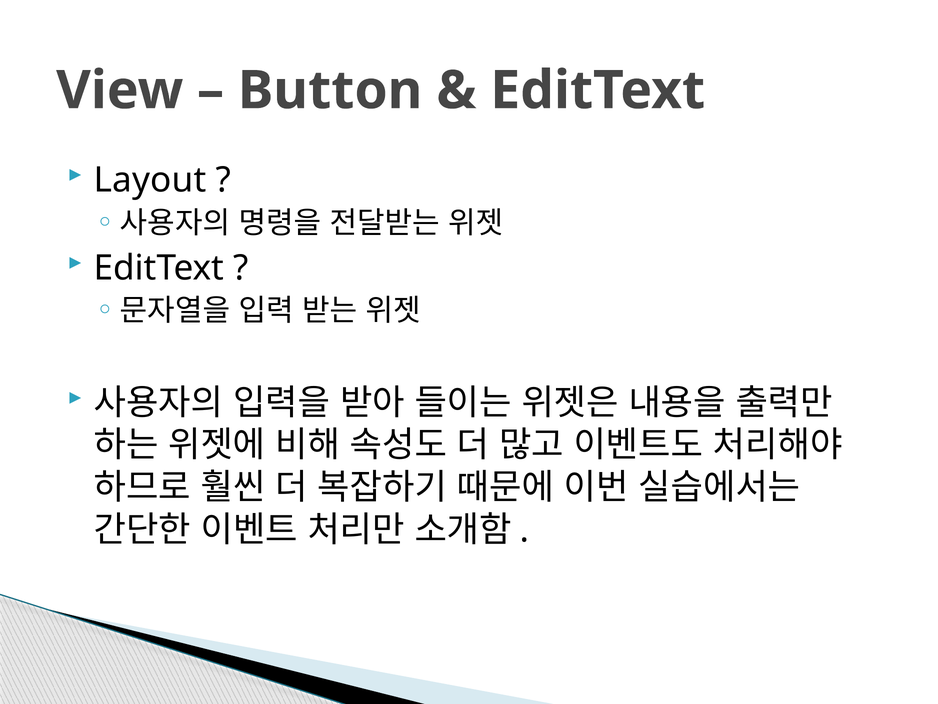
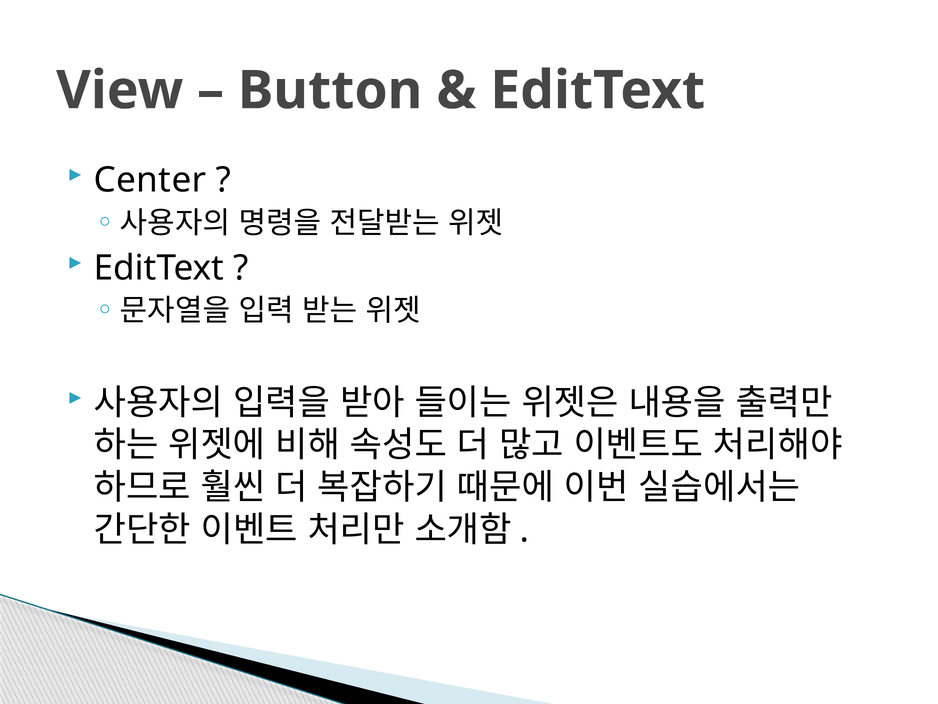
Layout: Layout -> Center (150, 180)
